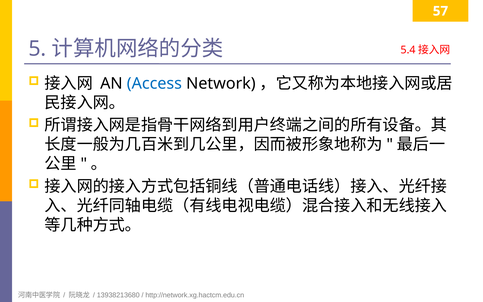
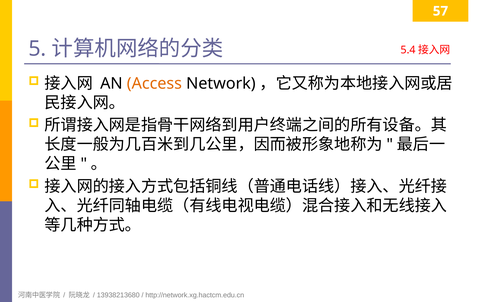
Access colour: blue -> orange (154, 83)
